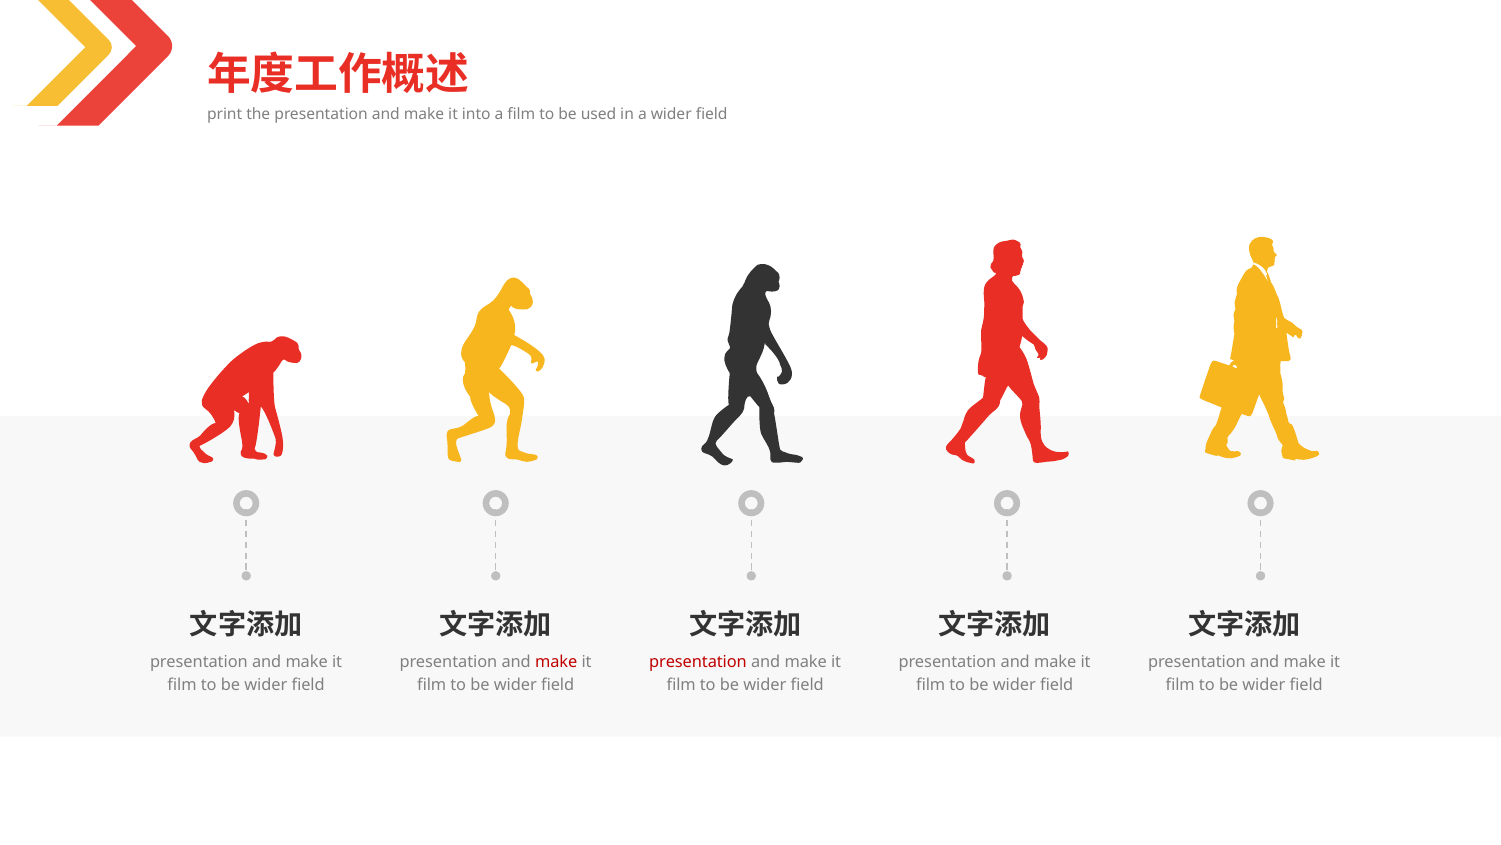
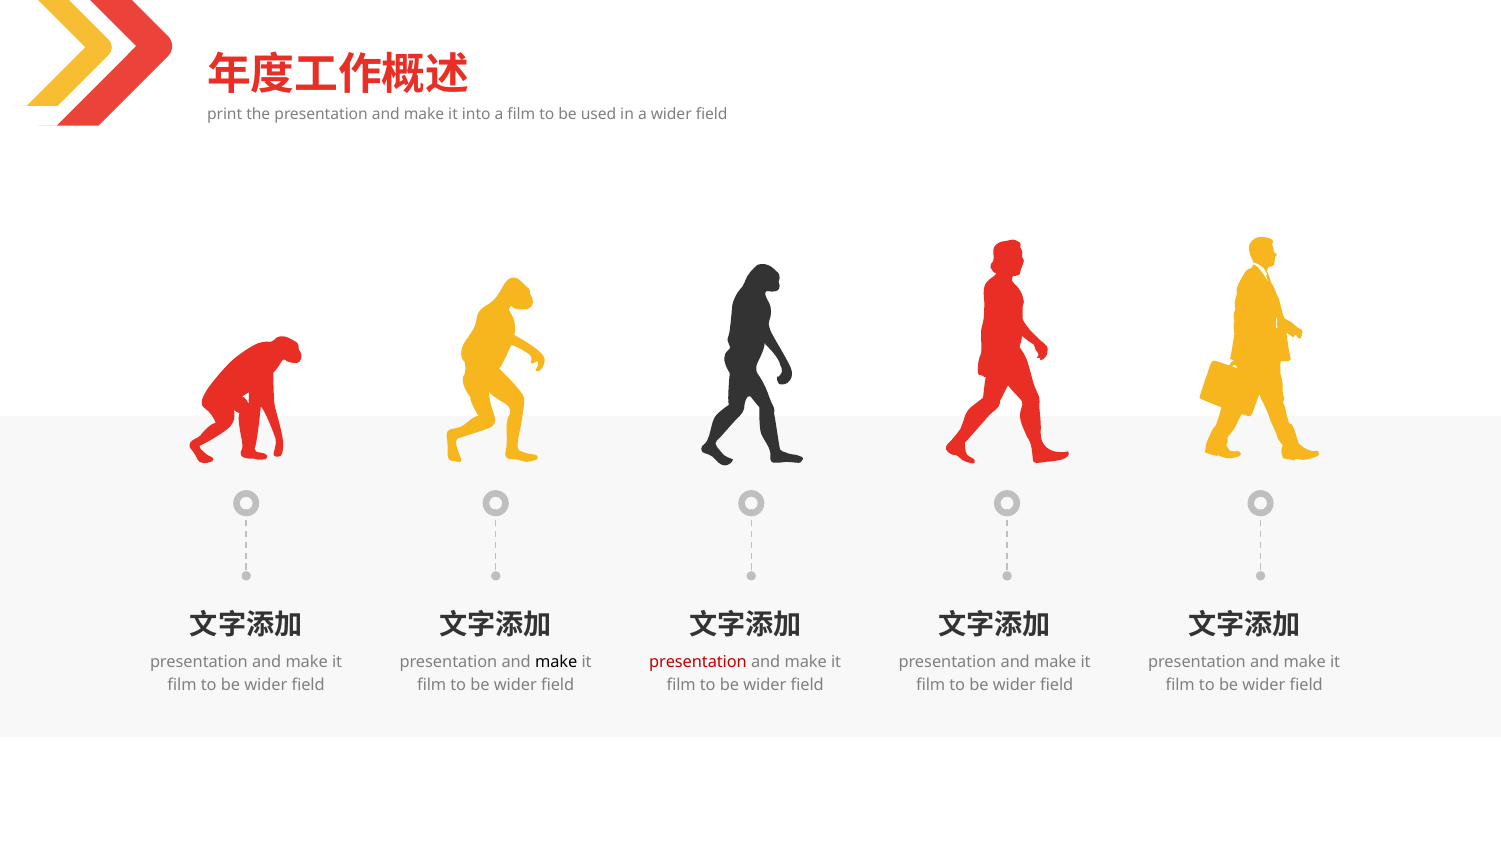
make colour: red -> black (556, 662)
